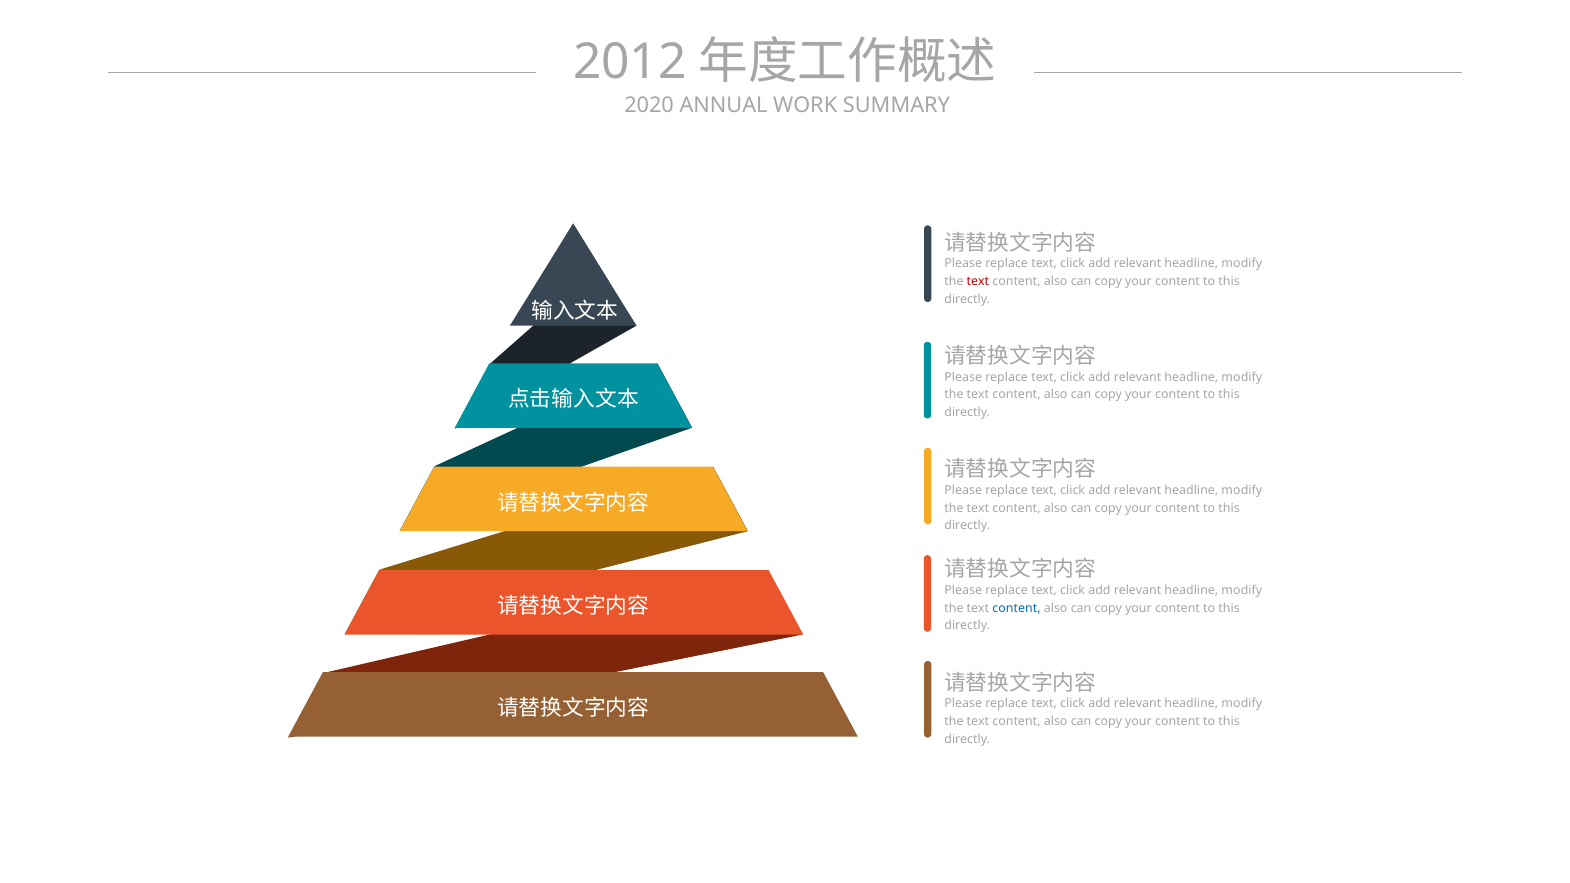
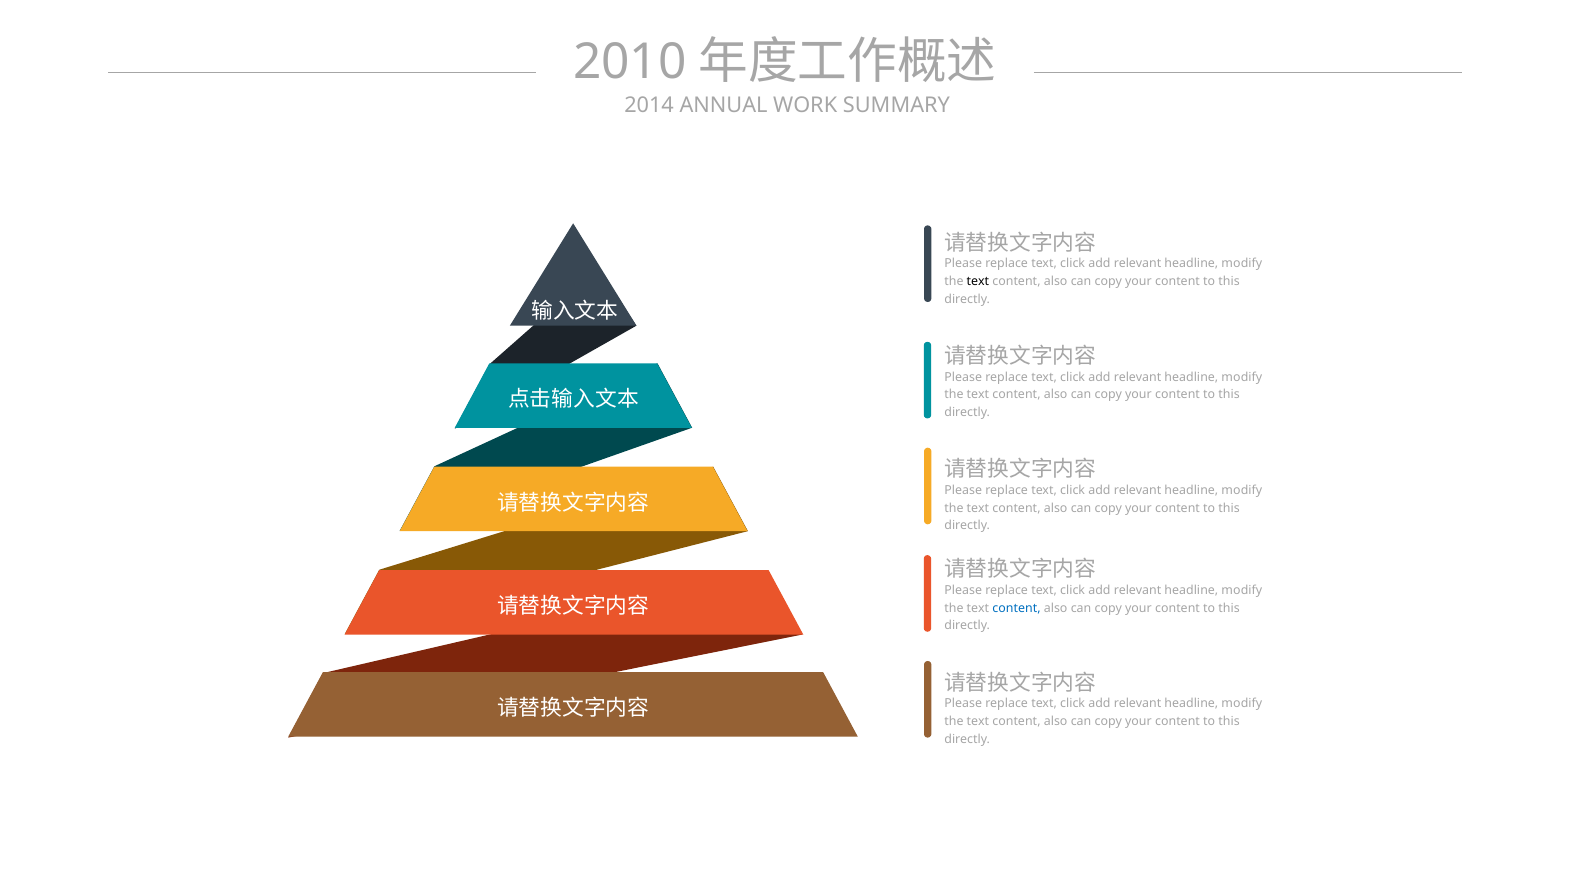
2012: 2012 -> 2010 (630, 62)
2020: 2020 -> 2014 (649, 105)
text colour: red -> black (978, 281)
